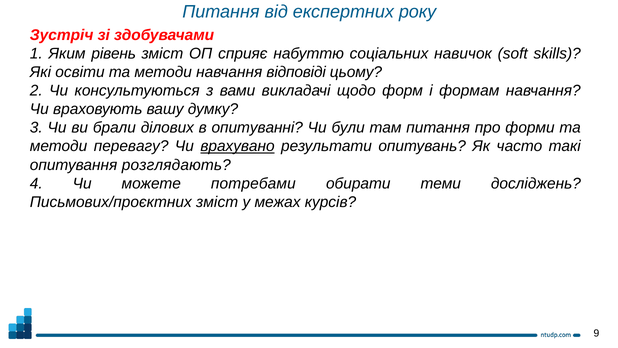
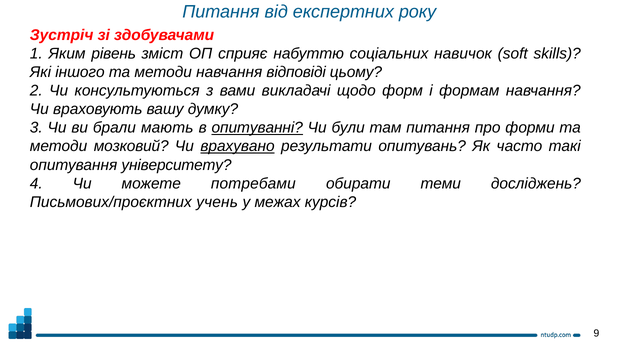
освіти: освіти -> іншого (80, 72)
ділових: ділових -> мають (167, 128)
опитуванні underline: none -> present (257, 128)
перевагу: перевагу -> мозковий (131, 146)
розглядають: розглядають -> університету (176, 165)
Письмових/проєктних зміст: зміст -> учень (217, 202)
